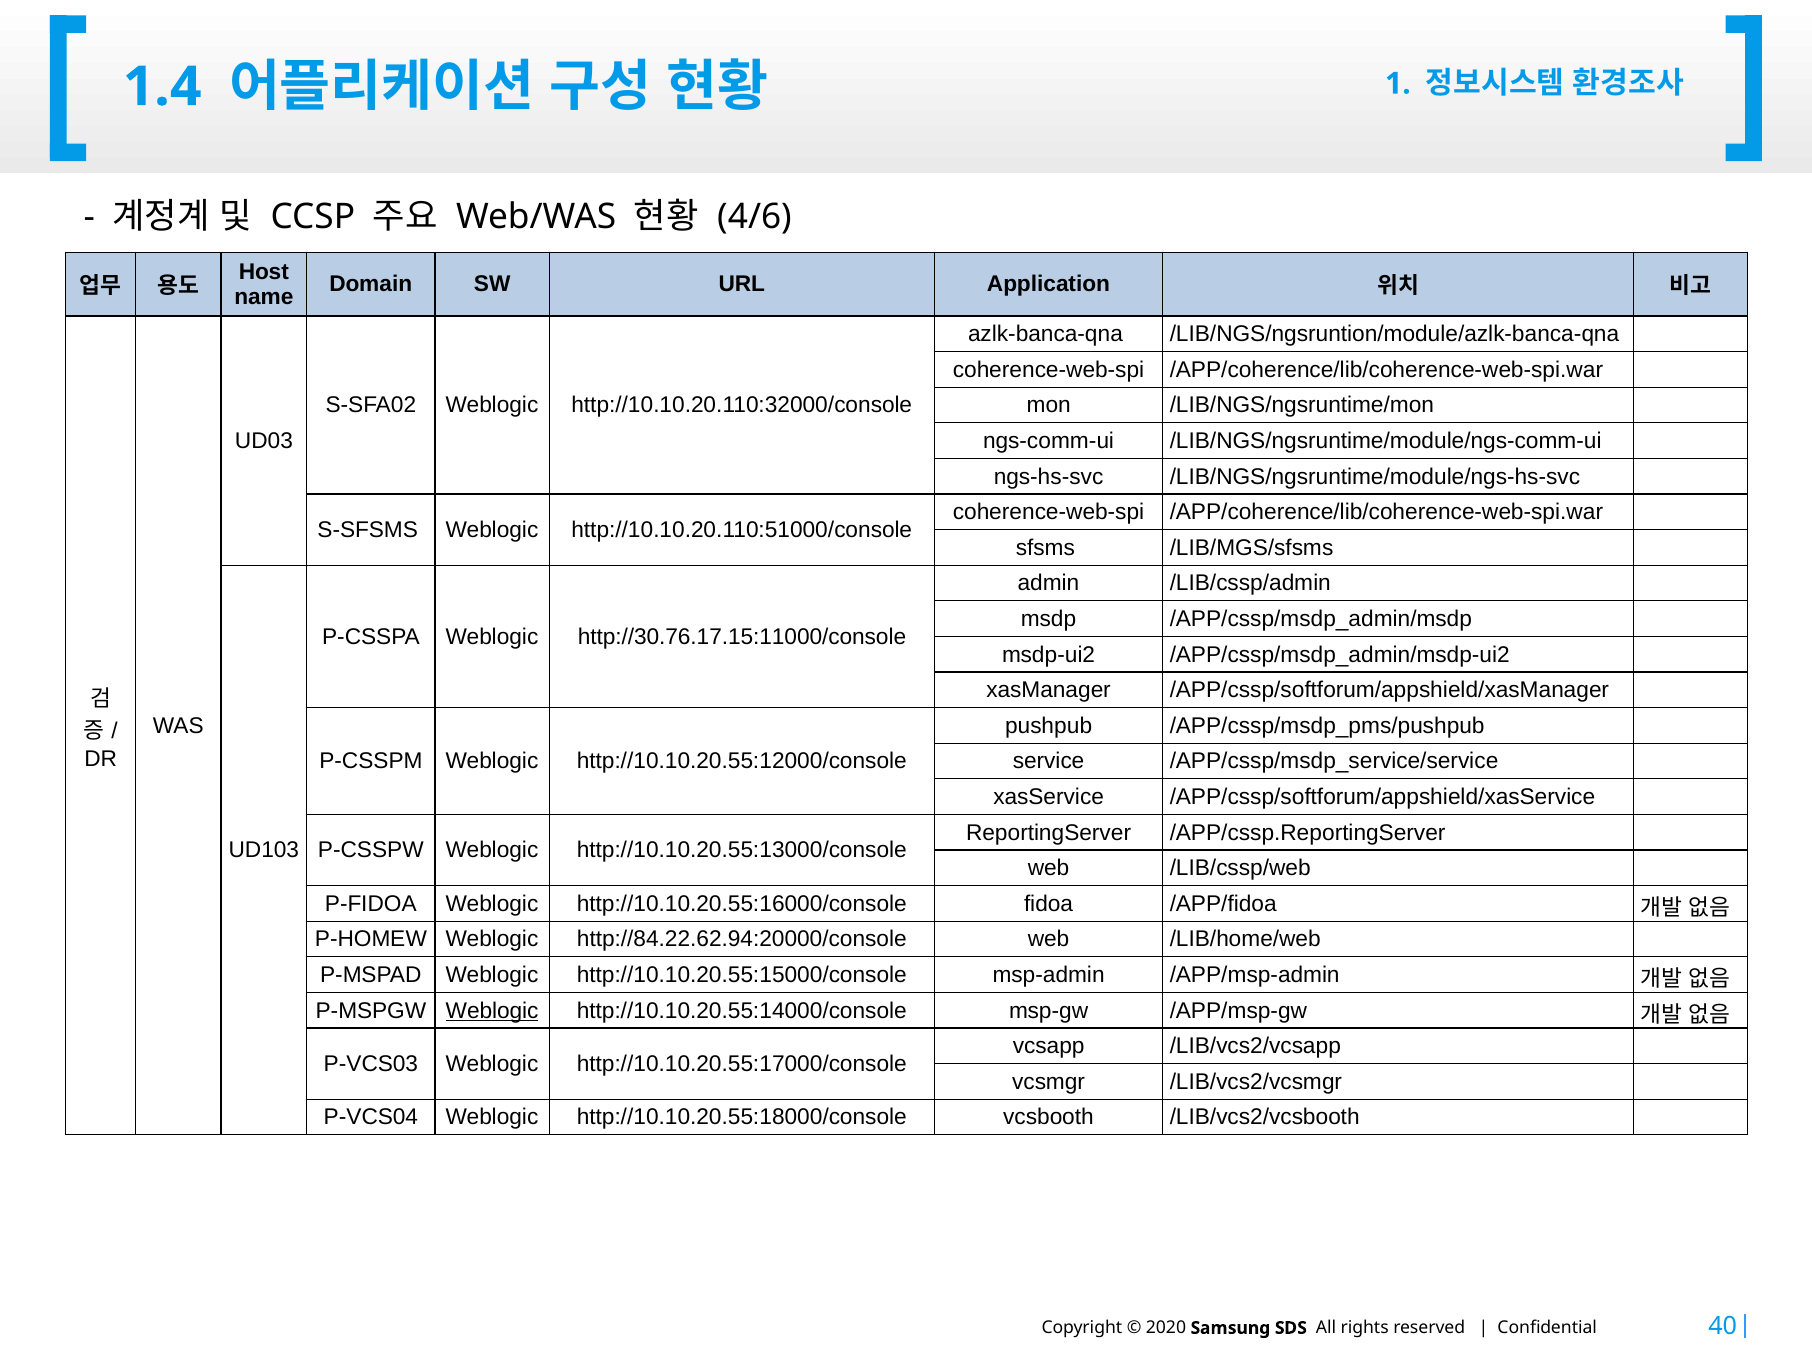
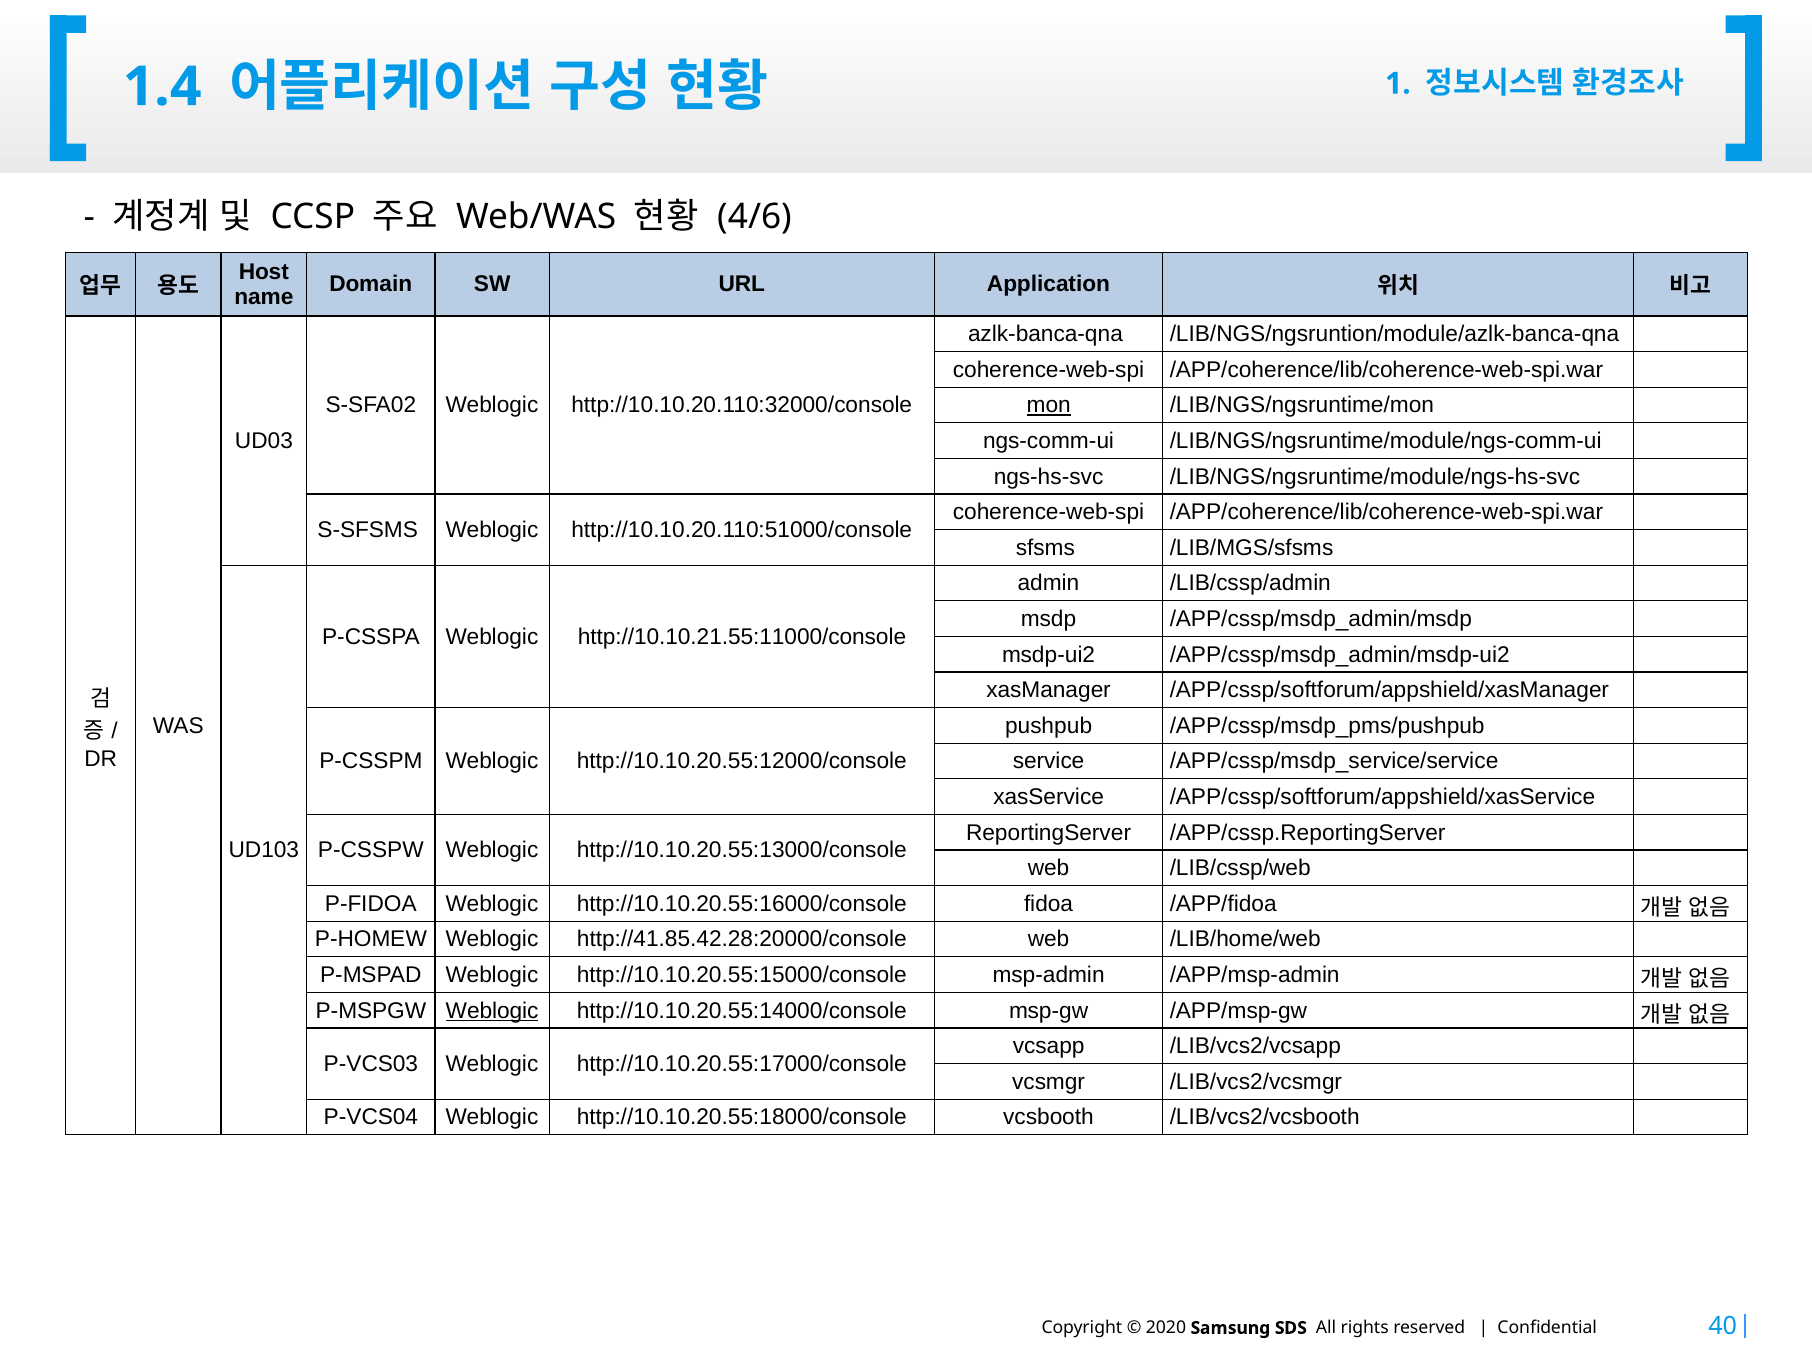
mon underline: none -> present (1049, 405)
http://30.76.17.15:11000/console: http://30.76.17.15:11000/console -> http://10.10.21.55:11000/console (742, 637)
http://84.22.62.94:20000/console: http://84.22.62.94:20000/console -> http://41.85.42.28:20000/console (742, 939)
